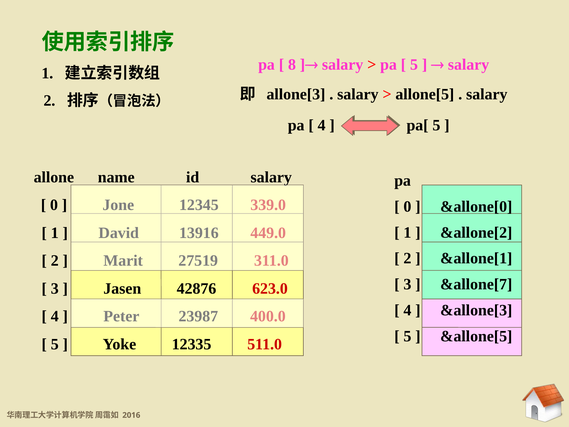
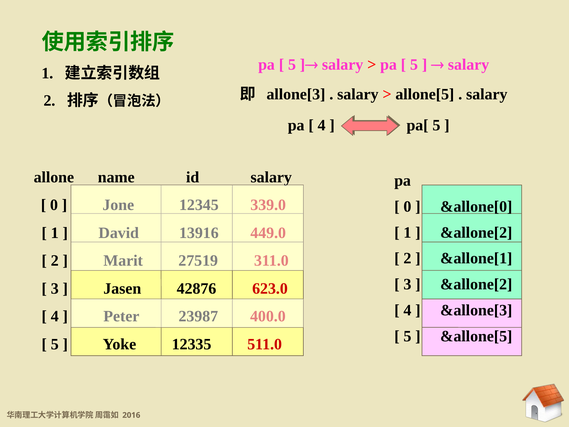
8: 8 -> 5 (292, 64)
&allone[7: &allone[7 -> &allone[2 (476, 284)
